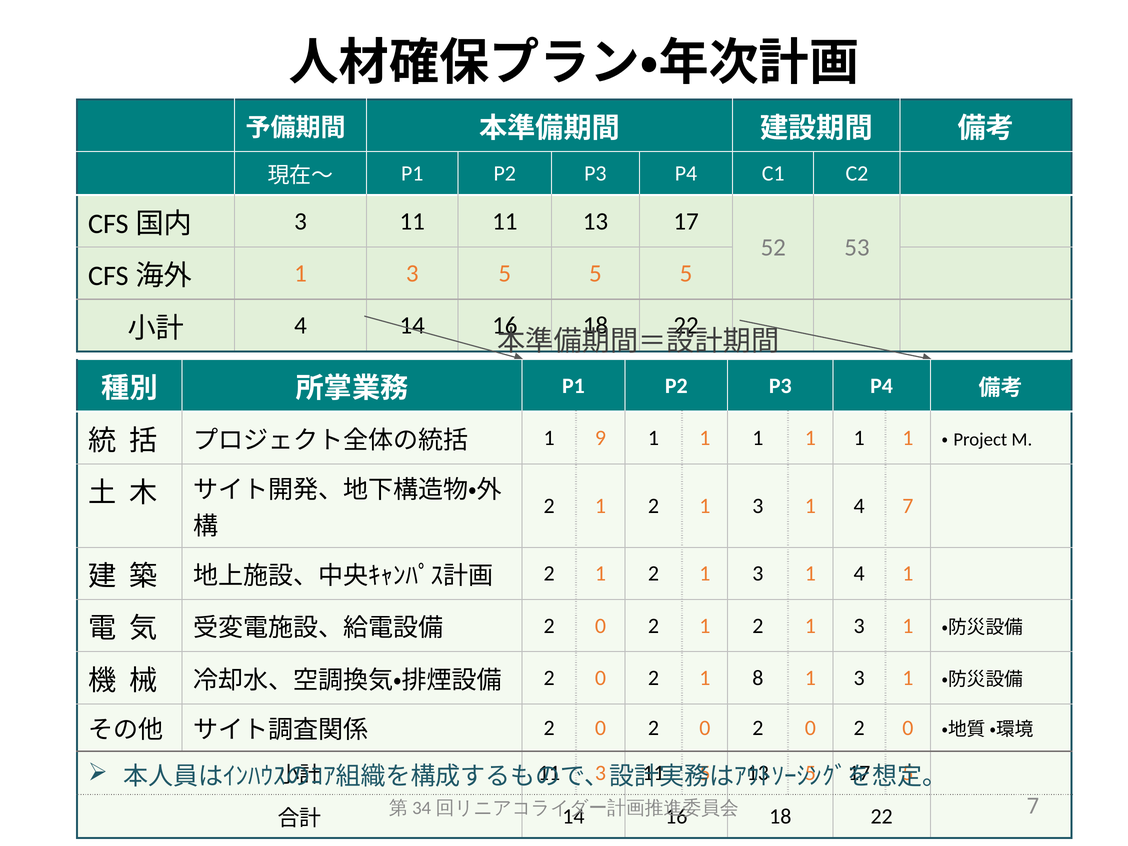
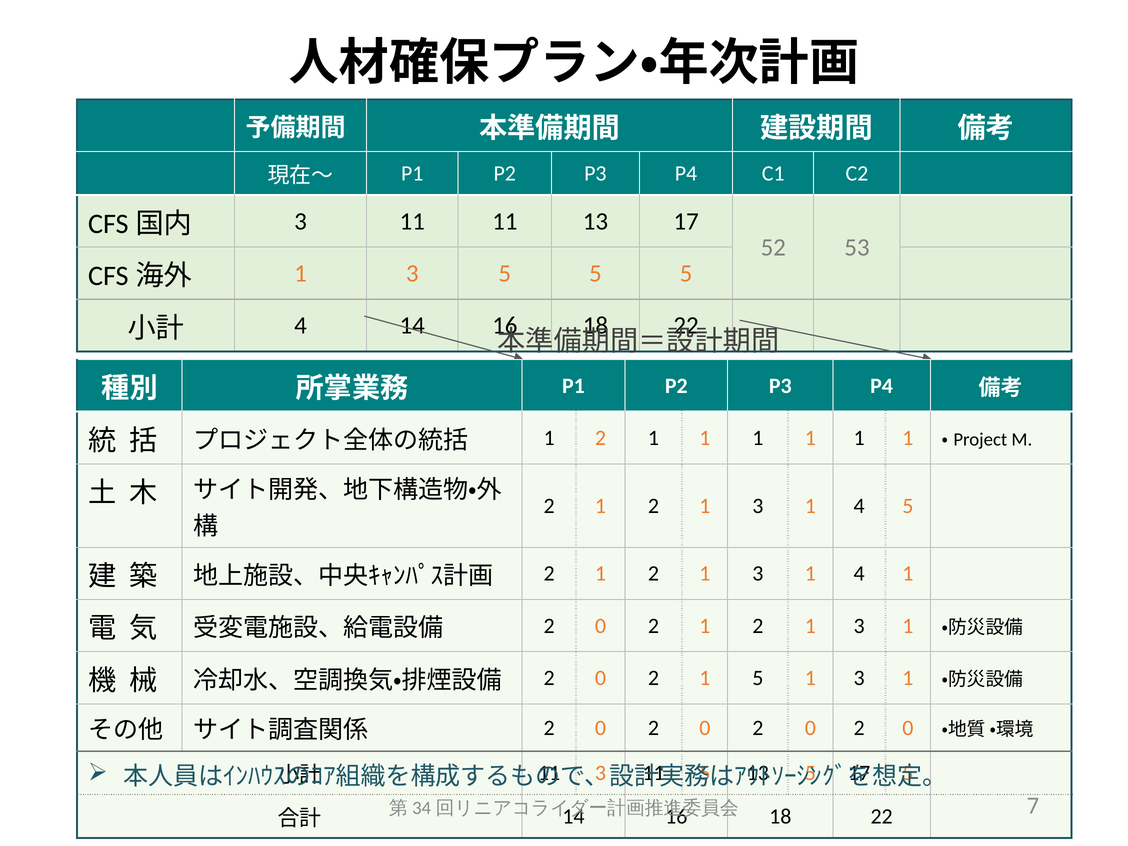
9: 9 -> 2 (601, 438)
4 7: 7 -> 5 (908, 506)
1 8: 8 -> 5 (758, 678)
